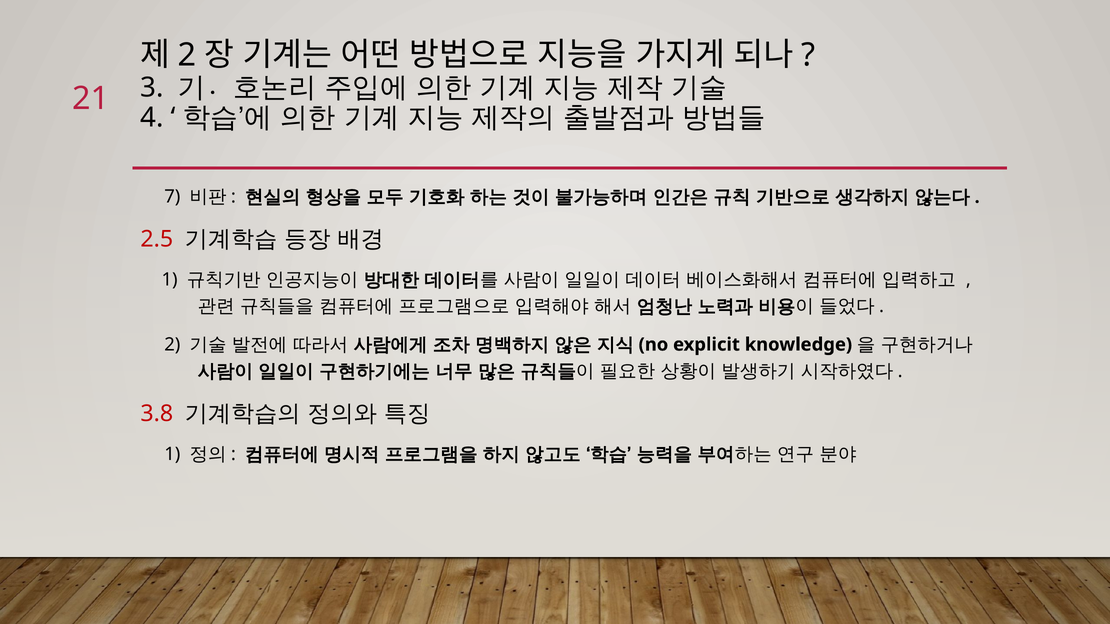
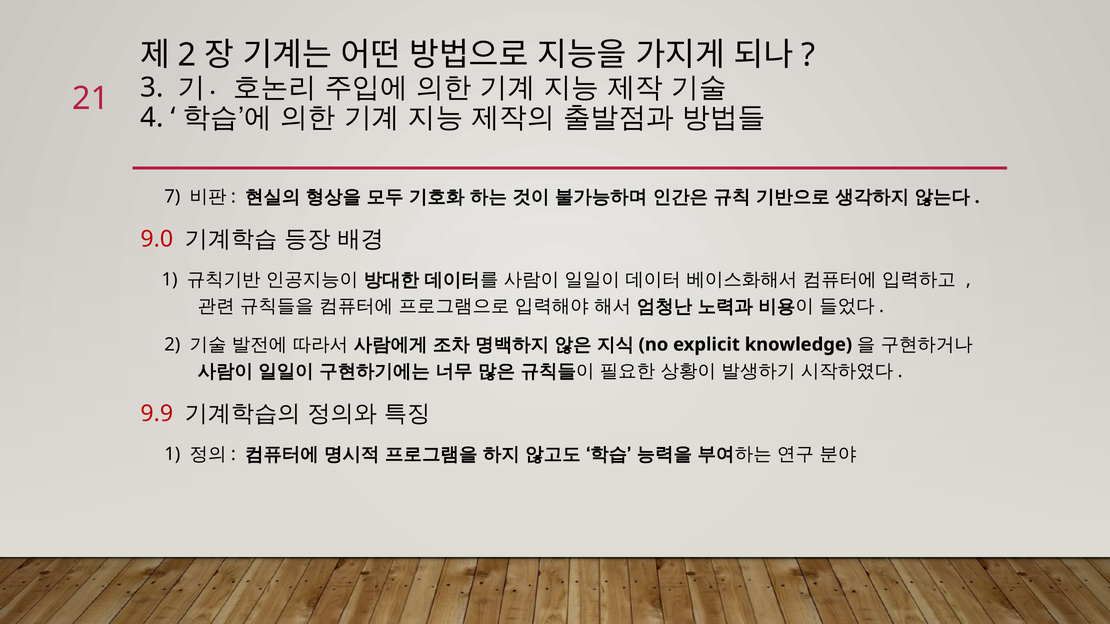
2.5: 2.5 -> 9.0 (157, 239)
3.8: 3.8 -> 9.9 (157, 414)
